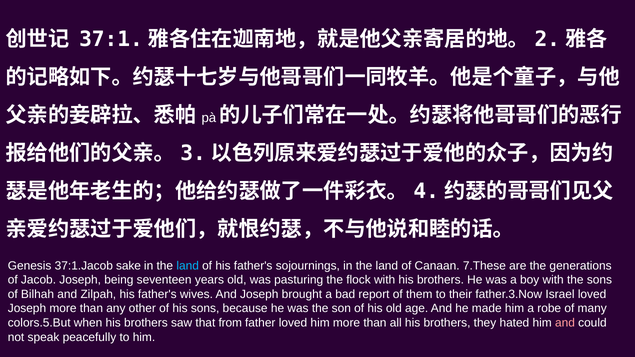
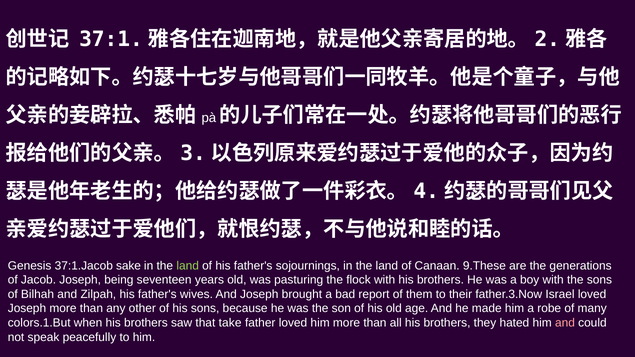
land colour: light blue -> light green (188, 266)
7.These: 7.These -> 9.These (484, 266)
colors.5.But: colors.5.But -> colors.1.But (39, 323)
from: from -> take (230, 323)
